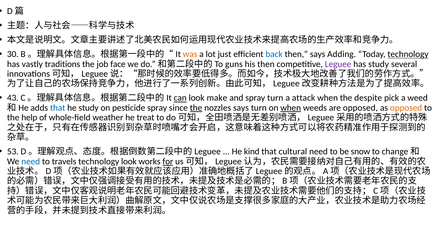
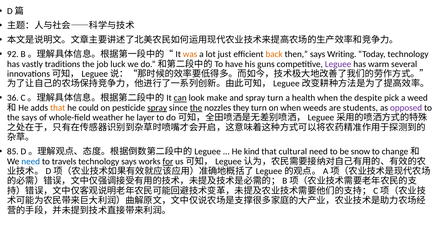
30: 30 -> 92 (13, 54)
back colour: blue -> orange (274, 54)
Adding: Adding -> Writing (342, 54)
technology underline: present -> none (408, 54)
face: face -> luck (118, 64)
guns: guns -> have (234, 64)
his then: then -> guns (266, 64)
has study: study -> warm (379, 64)
43: 43 -> 36 (13, 98)
attack: attack -> health (304, 98)
that colour: blue -> orange (58, 108)
he study: study -> could (89, 108)
spray underline: none -> present (157, 108)
nozzles says: says -> they (241, 108)
when underline: present -> none (291, 108)
are opposed: opposed -> students (360, 108)
opposed colour: orange -> purple (406, 108)
the help: help -> says (29, 118)
treat: treat -> layer (146, 118)
53: 53 -> 85 (13, 152)
technology look: look -> says (129, 162)
